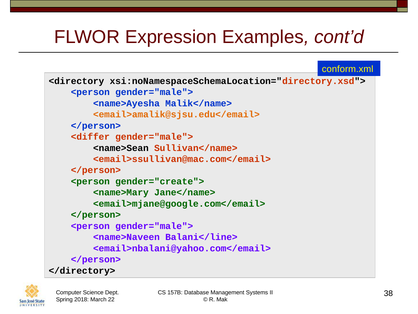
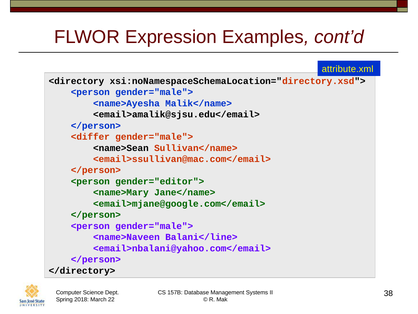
conform.xml: conform.xml -> attribute.xml (348, 69)
<email>amalik@sjsu.edu</email> colour: orange -> black (176, 114)
gender="create">: gender="create"> -> gender="editor"> (160, 181)
